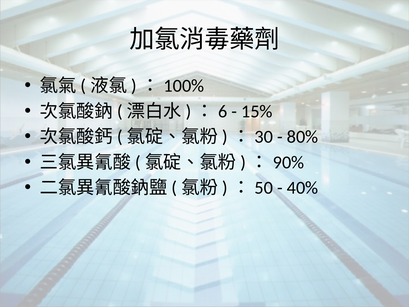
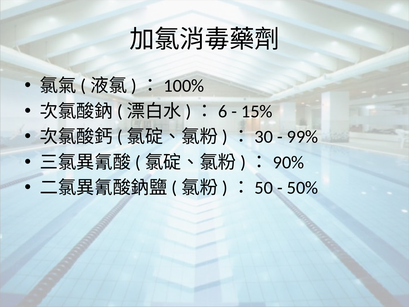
80%: 80% -> 99% (303, 137)
40%: 40% -> 50% (303, 188)
